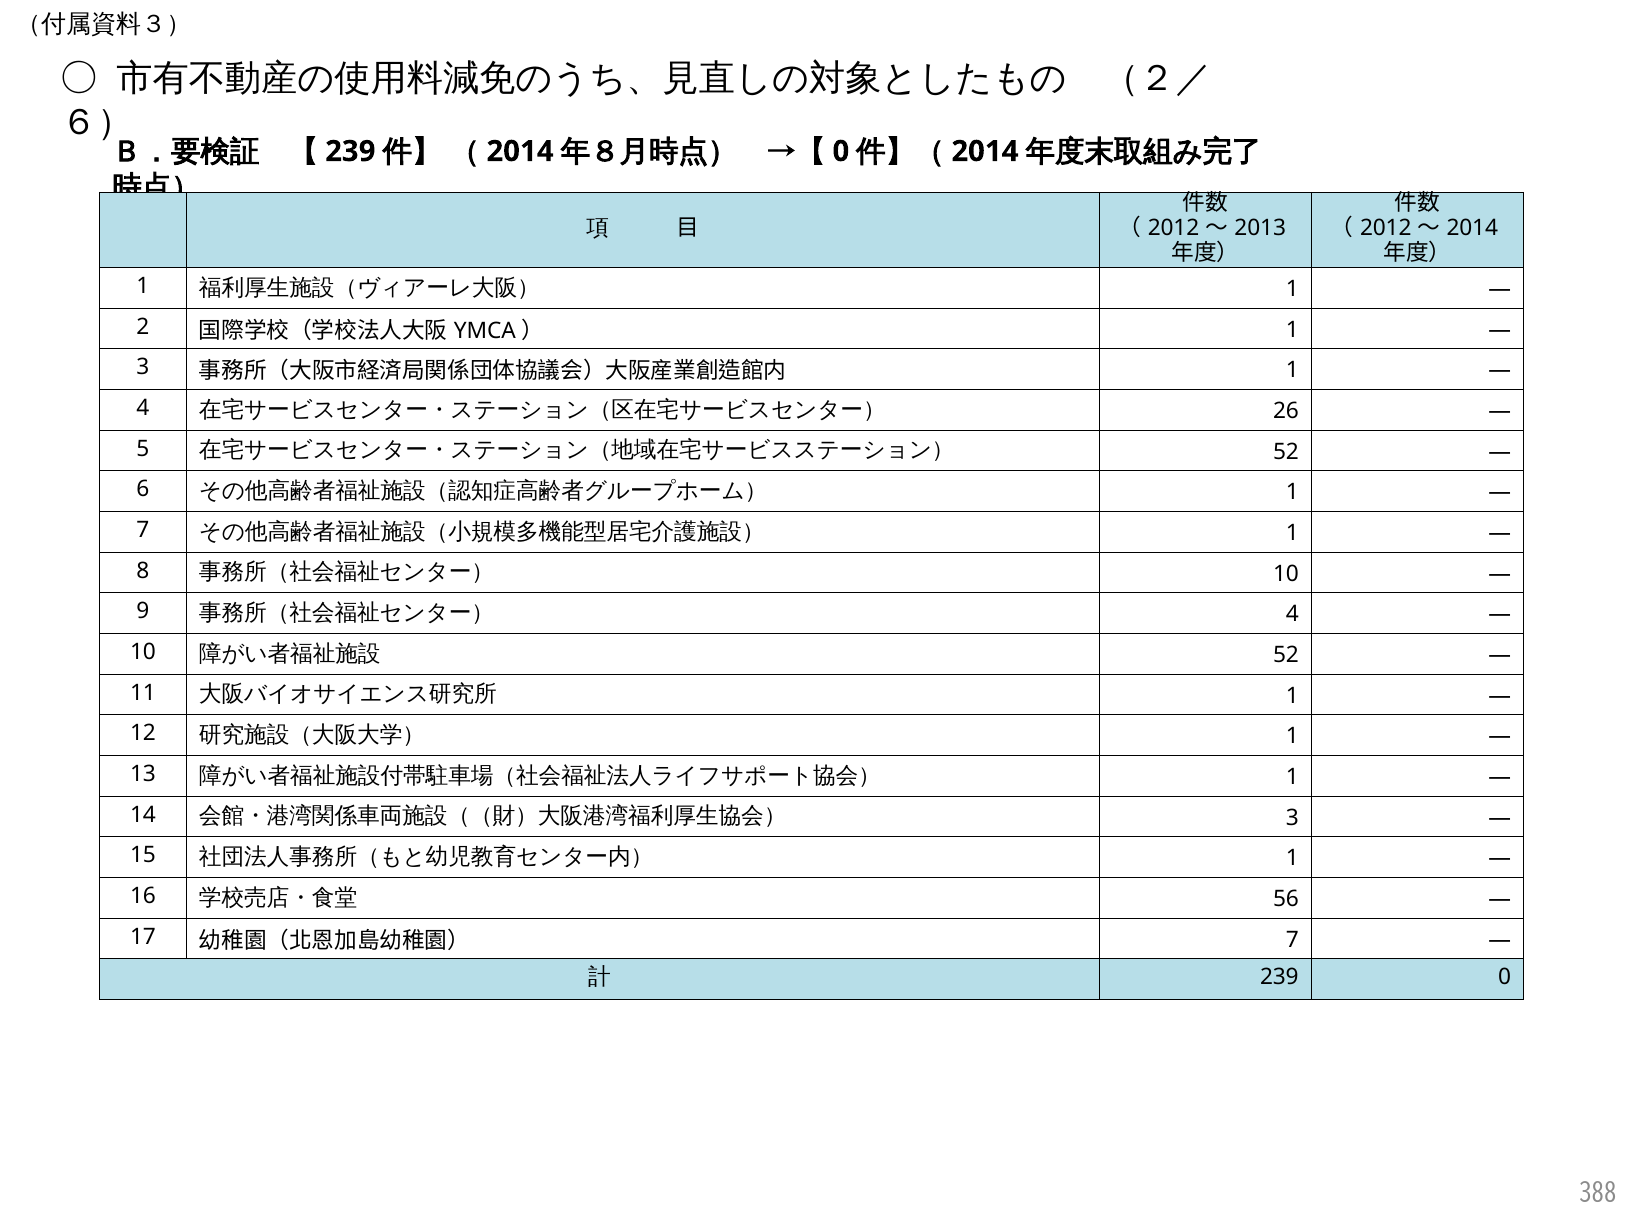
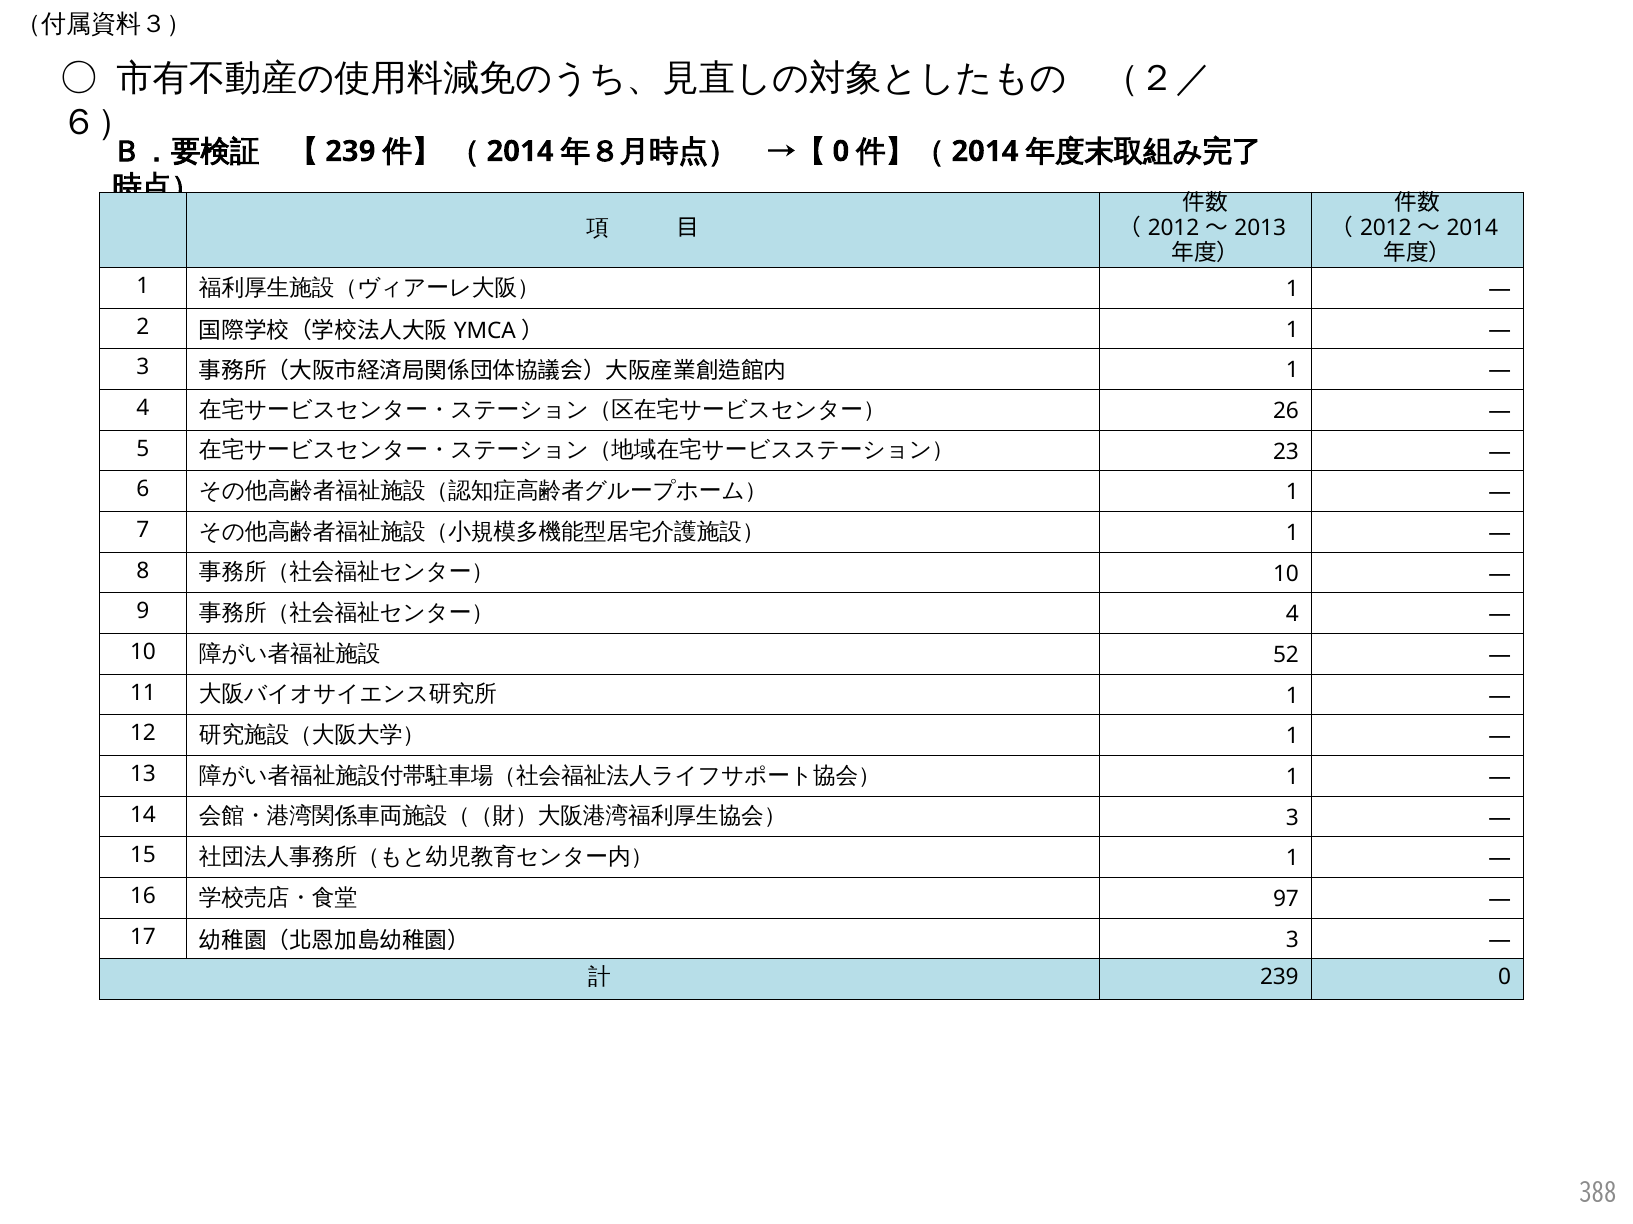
52: 52 -> 23 (1286, 452)
56: 56 -> 97 (1286, 900)
7: 7 -> 3 (1292, 940)
